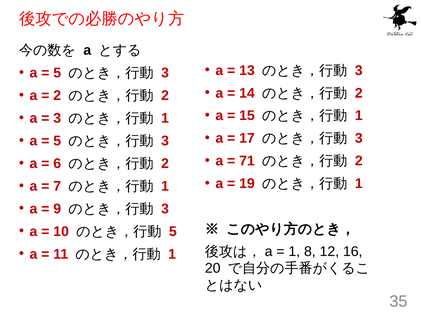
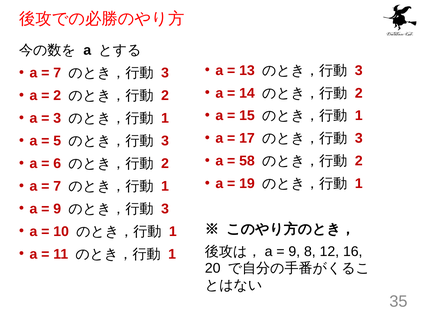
5: 5 -> 7 (57, 73)
71: 71 -> 58 (247, 161)
5: 5 -> 1 (173, 232)
1: 1 -> 9 (294, 252)
